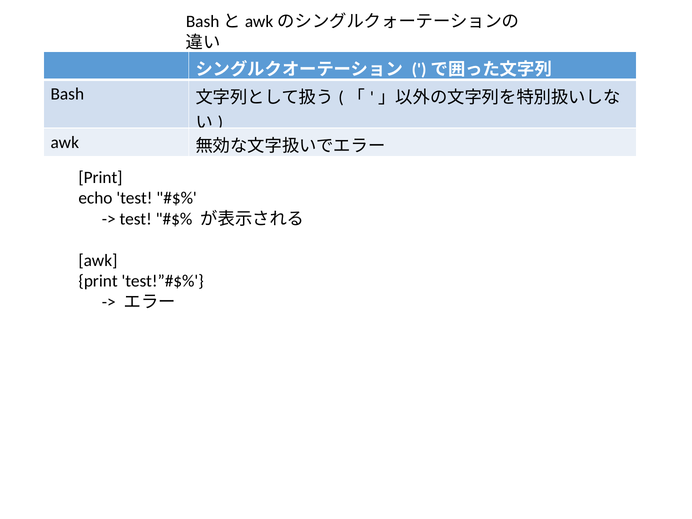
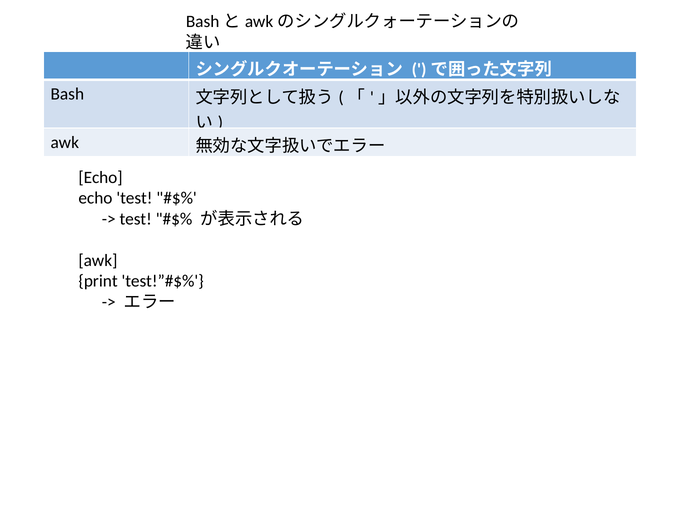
Print: Print -> Echo (101, 177)
